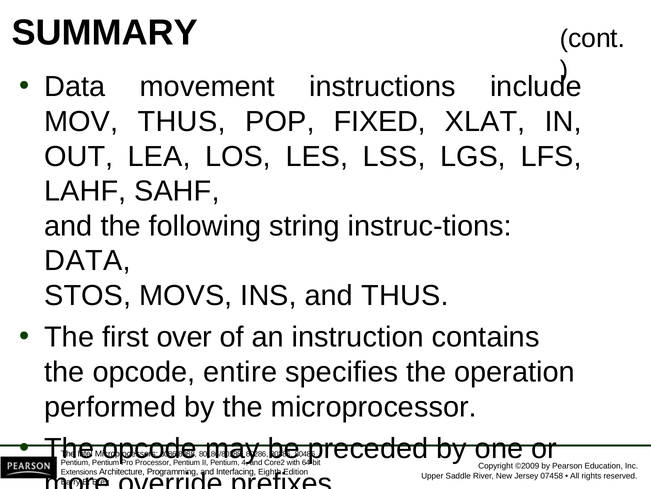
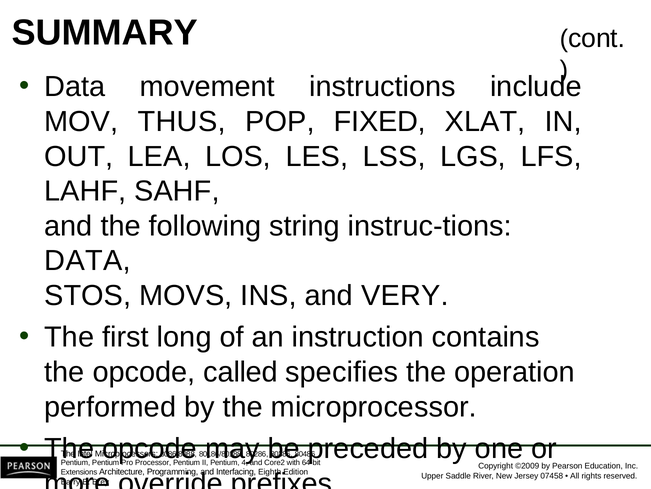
and THUS: THUS -> VERY (405, 295)
over: over -> long (184, 337)
entire: entire -> called (241, 372)
